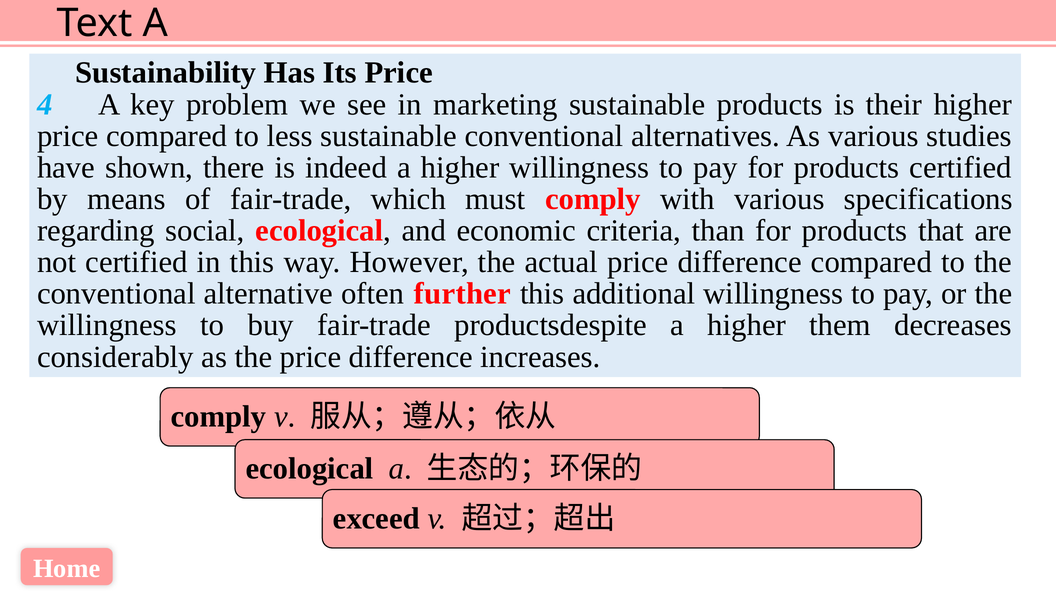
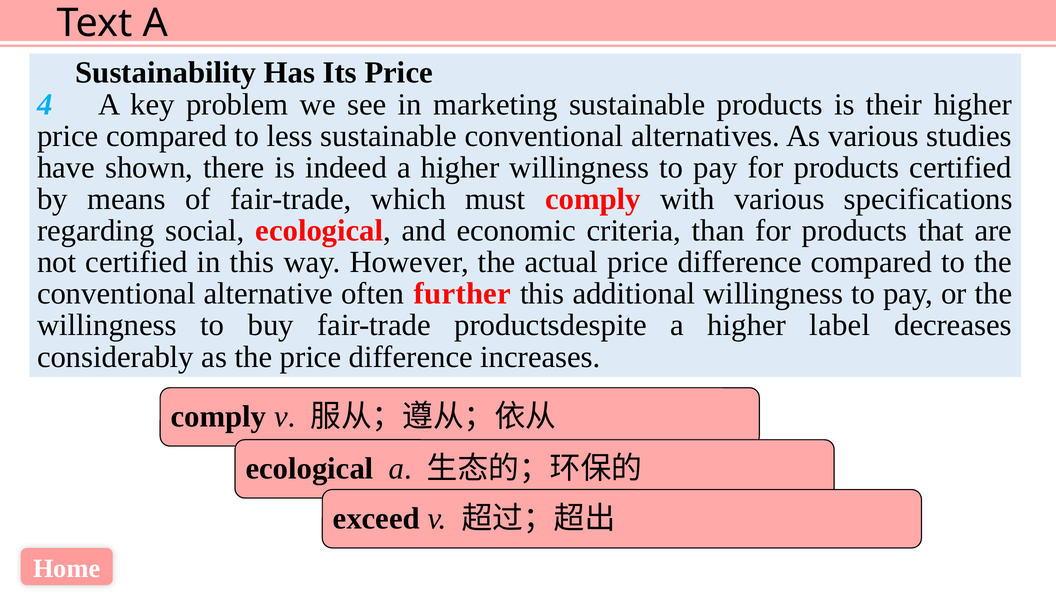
them: them -> label (840, 326)
